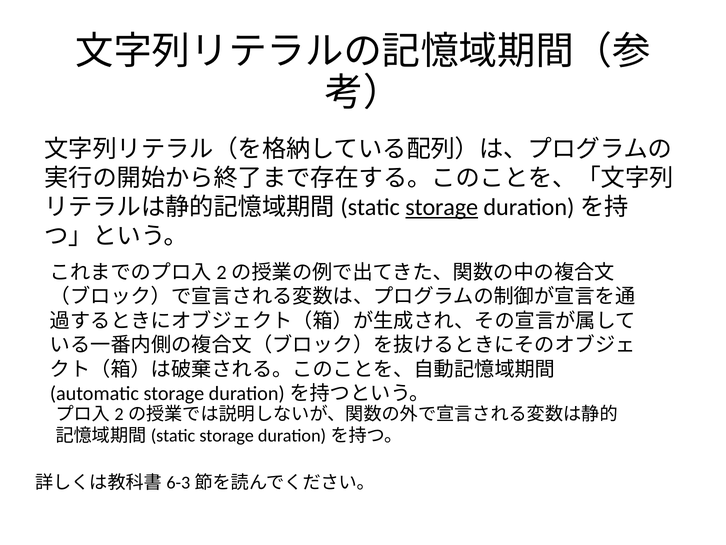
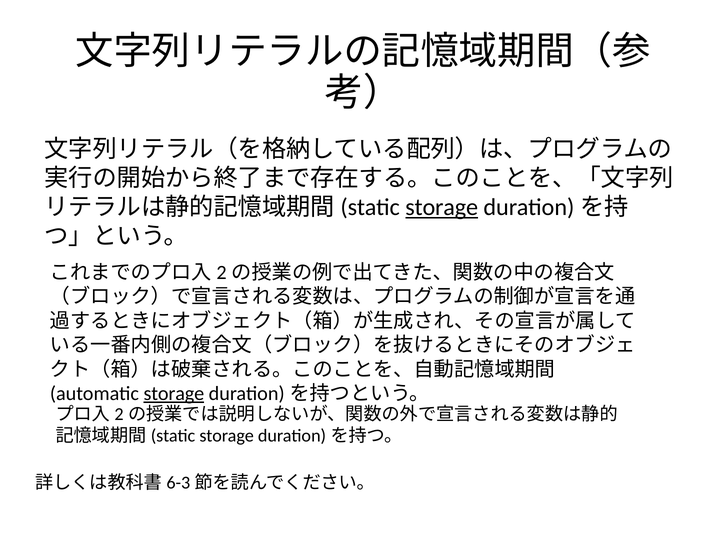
storage underline: none -> present (174, 393)
